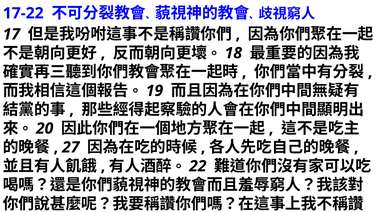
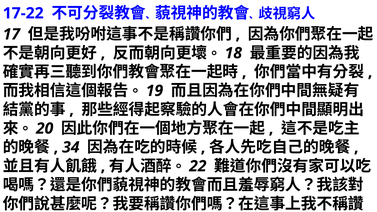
27: 27 -> 34 (71, 147)
